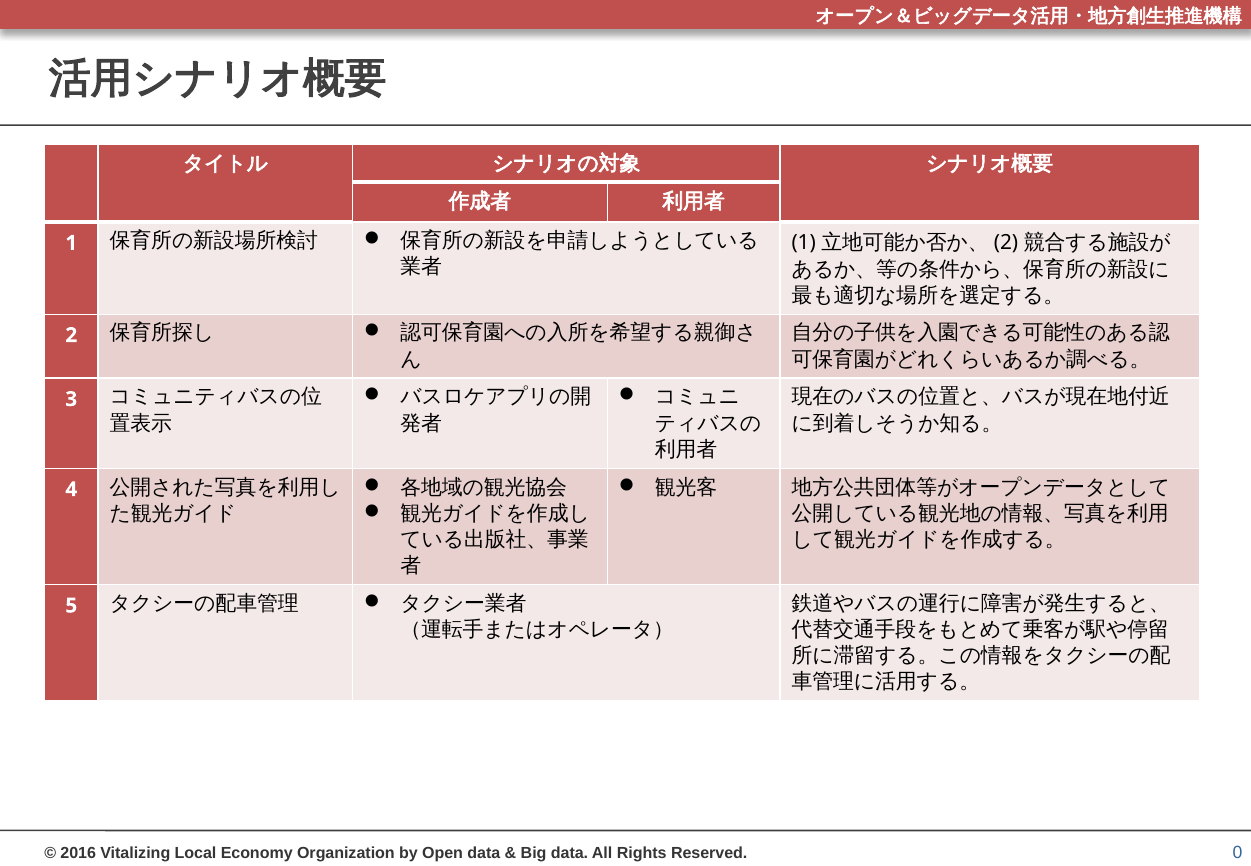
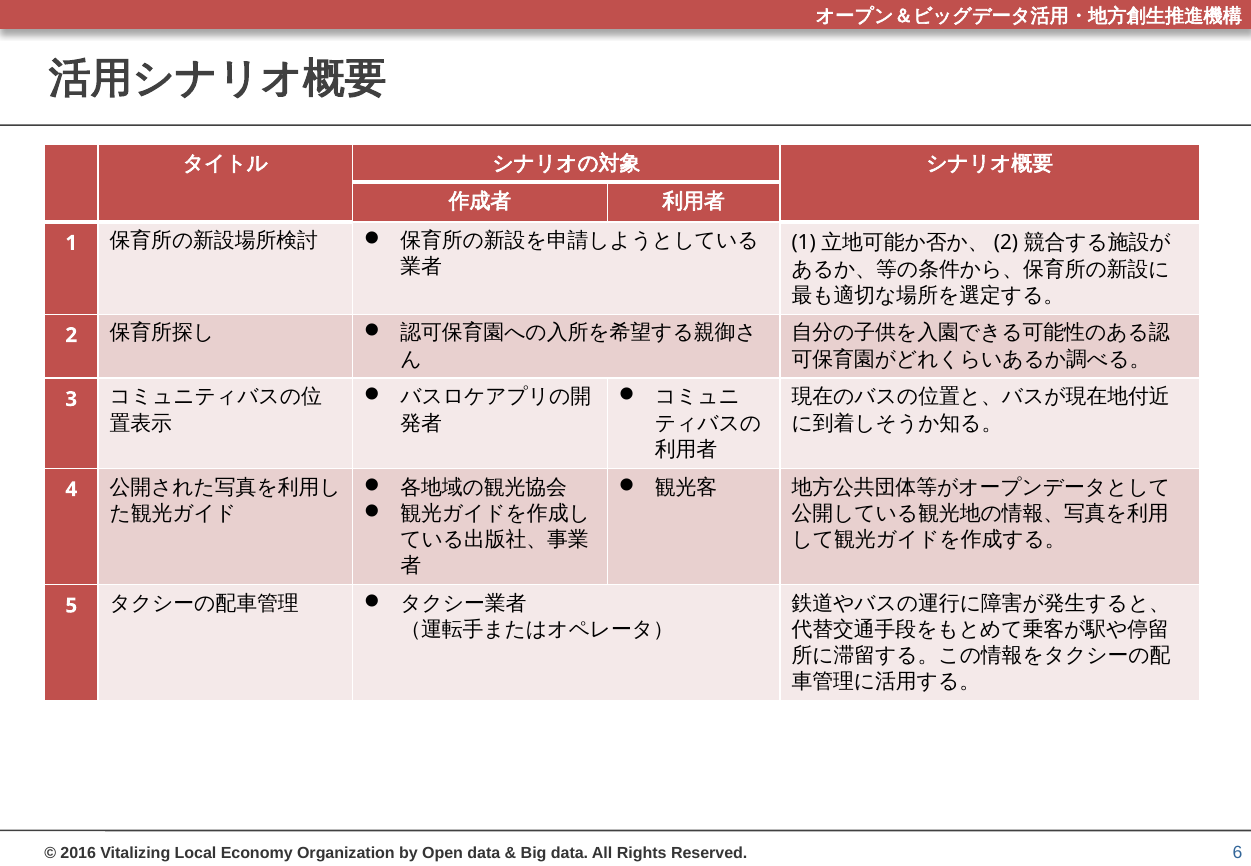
0: 0 -> 6 (1238, 852)
